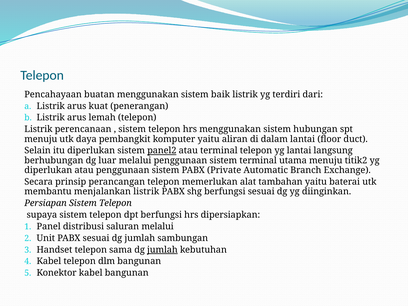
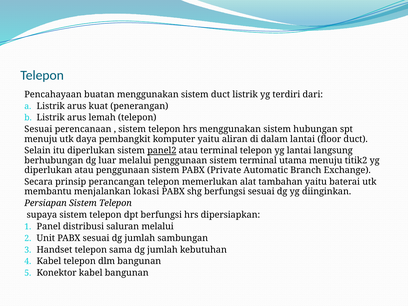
sistem baik: baik -> duct (221, 94)
Listrik: Listrik -> Sesuai (38, 129)
menjalankan listrik: listrik -> lokasi (146, 192)
jumlah underline: present -> none (162, 250)
